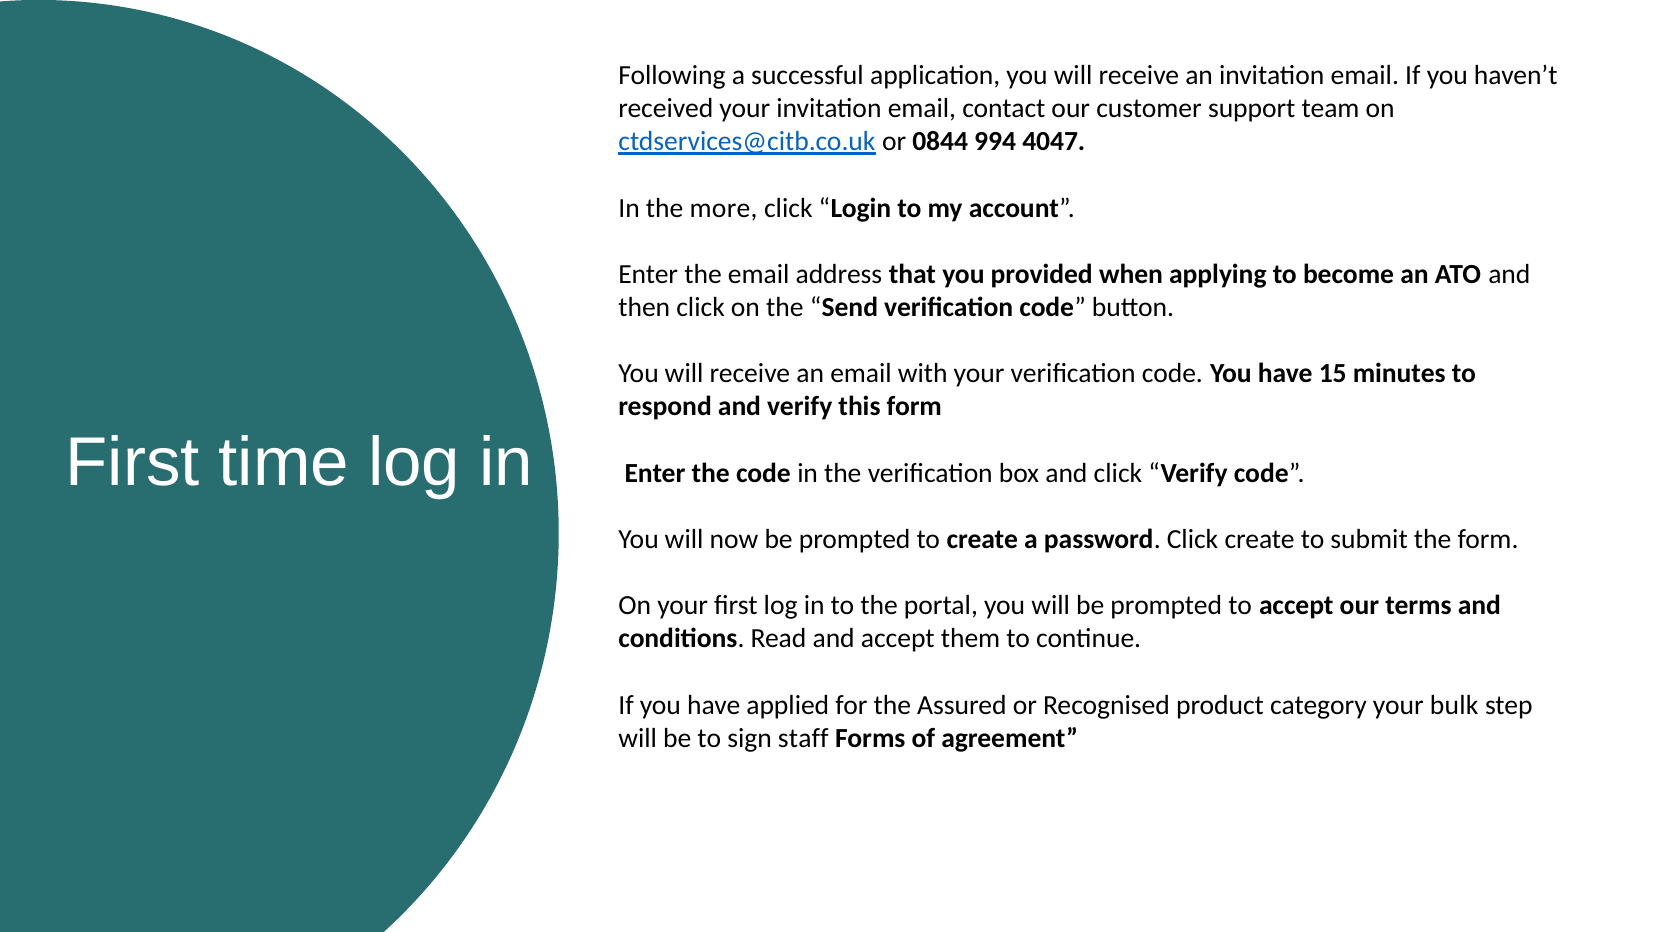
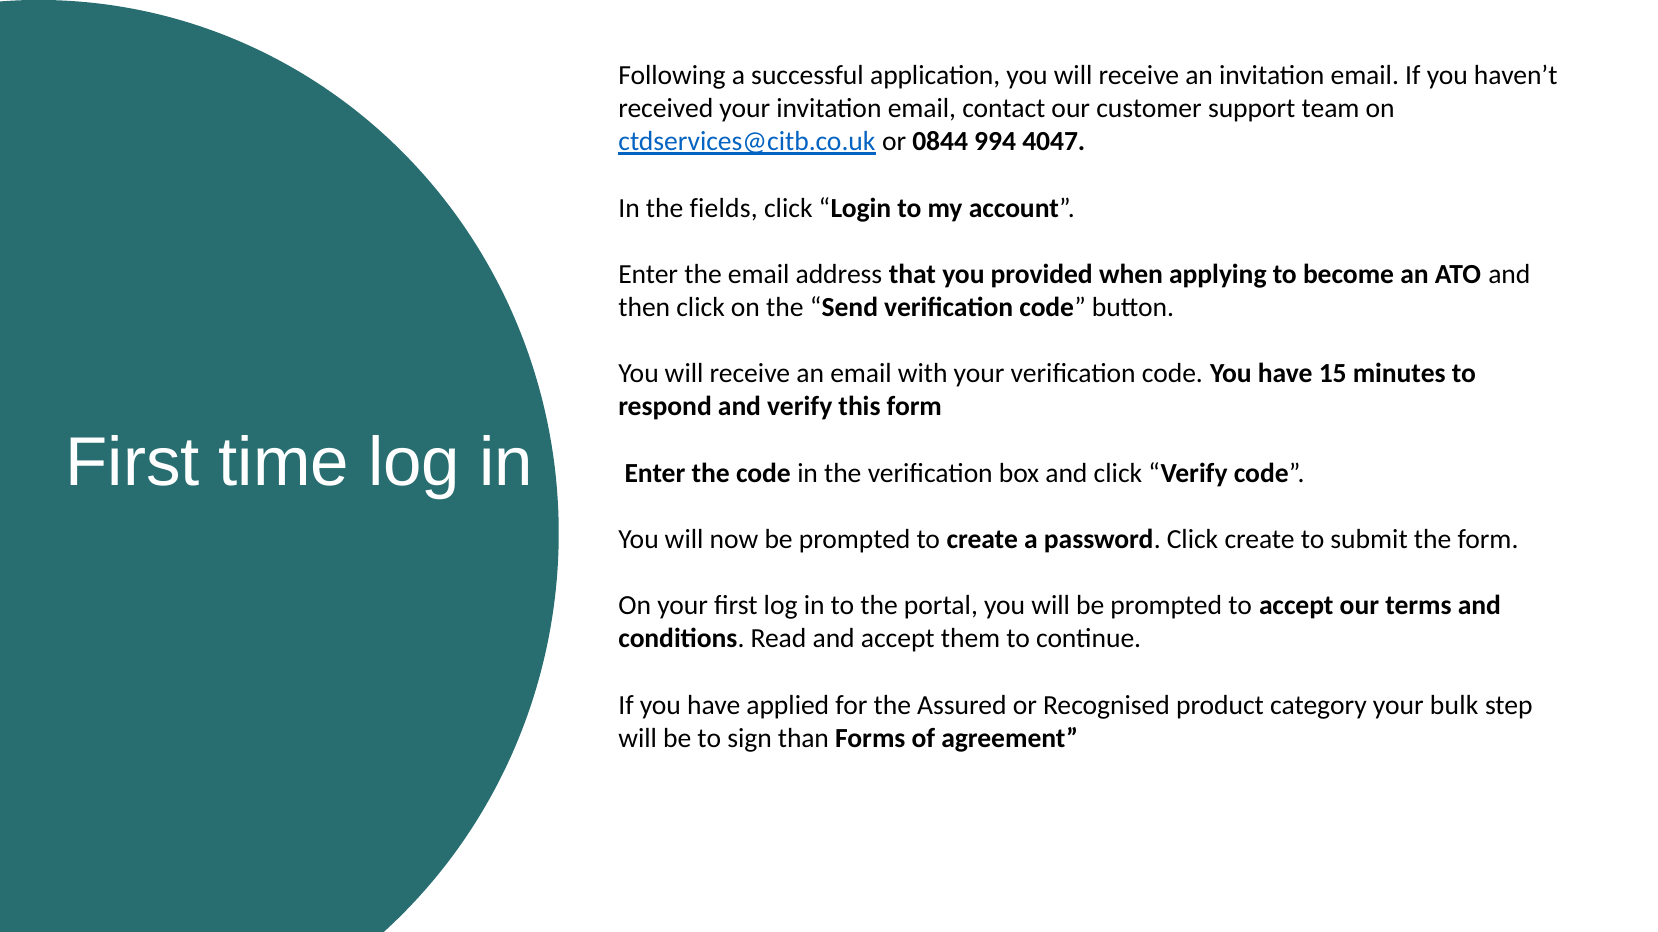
more: more -> fields (724, 208)
staff: staff -> than (803, 739)
